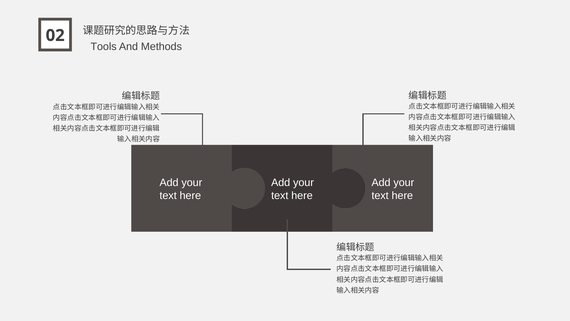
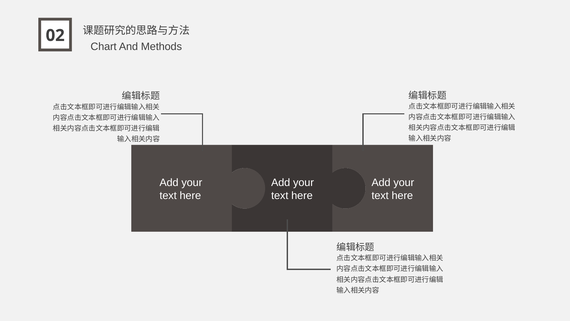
Tools: Tools -> Chart (104, 47)
